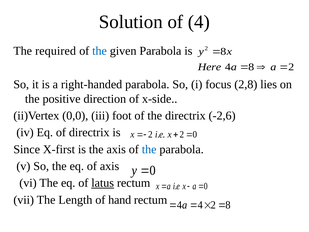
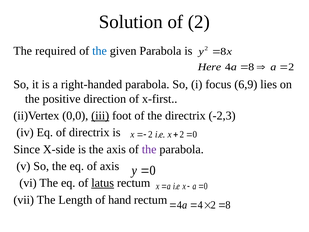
of 4: 4 -> 2 (199, 22)
2,8: 2,8 -> 6,9 (246, 84)
x-side: x-side -> x-first (160, 99)
iii underline: none -> present (100, 116)
-2,6: -2,6 -> -2,3 (222, 116)
X-first: X-first -> X-side (59, 149)
the colour: blue -> purple (149, 149)
